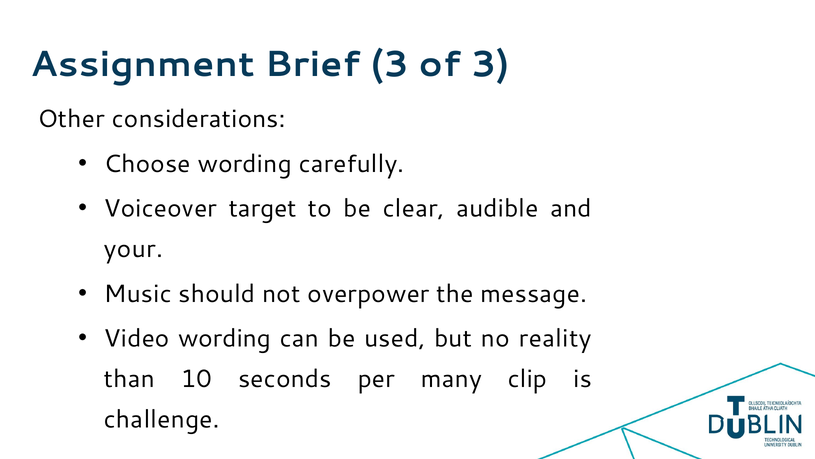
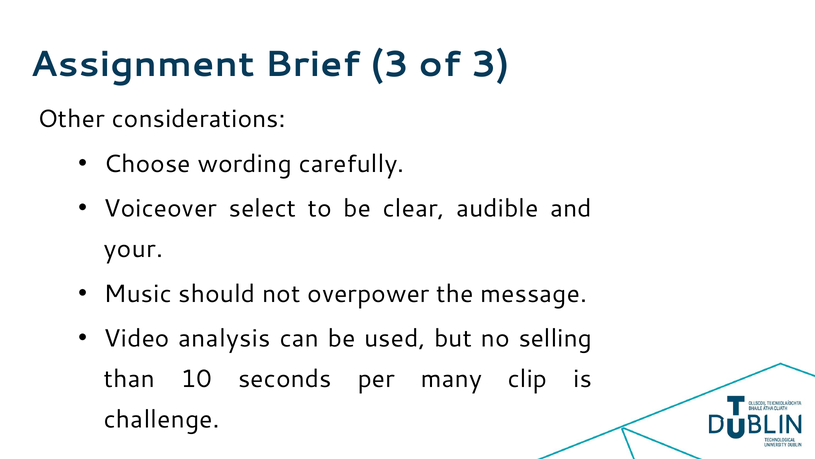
target: target -> select (262, 208)
Video wording: wording -> analysis (224, 338)
reality: reality -> selling (555, 338)
